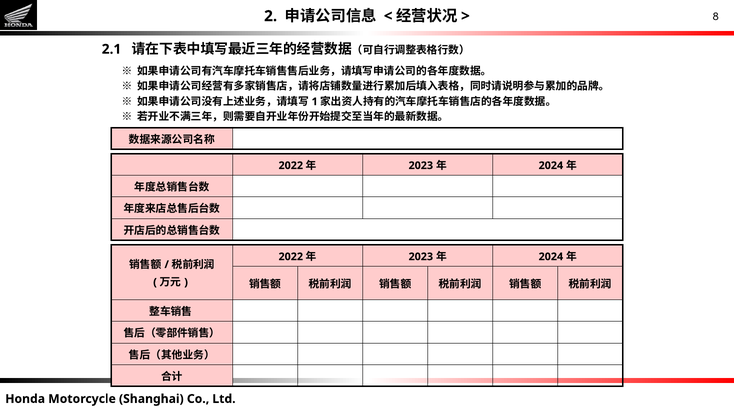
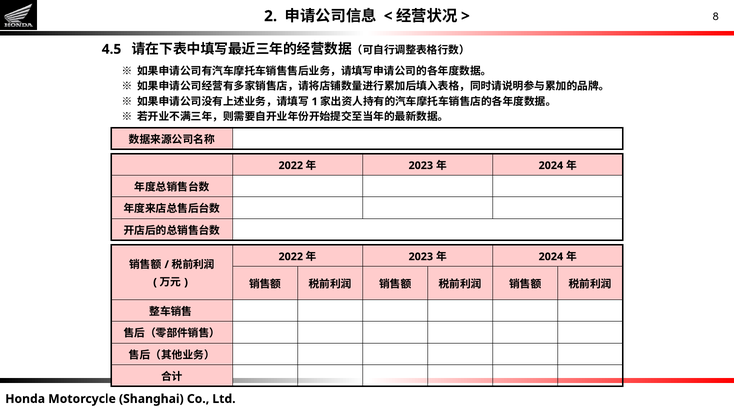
2.1: 2.1 -> 4.5 (112, 49)
